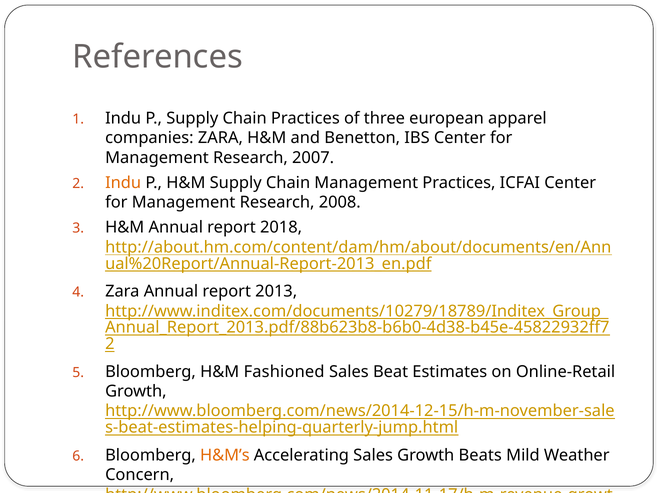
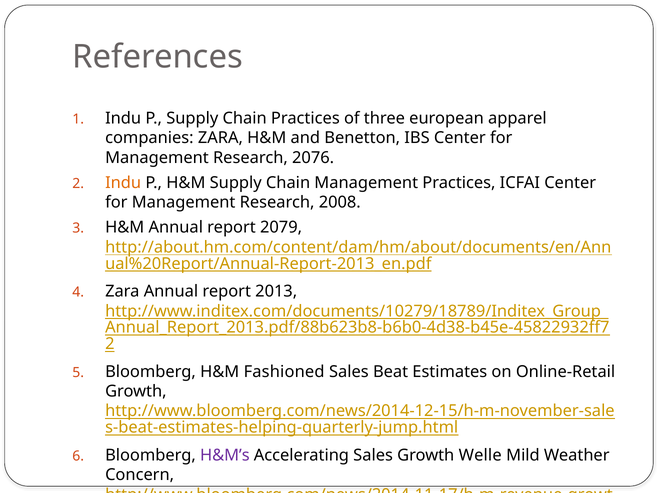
2007: 2007 -> 2076 (313, 158)
2018: 2018 -> 2079 (281, 228)
H&M’s colour: orange -> purple (225, 456)
Beats: Beats -> Welle (480, 456)
